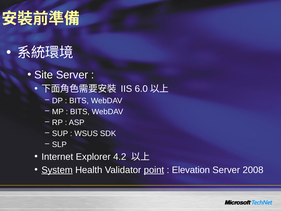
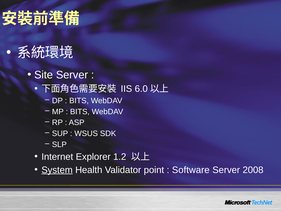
4.2: 4.2 -> 1.2 (120, 157)
point underline: present -> none (154, 170)
Elevation: Elevation -> Software (191, 170)
